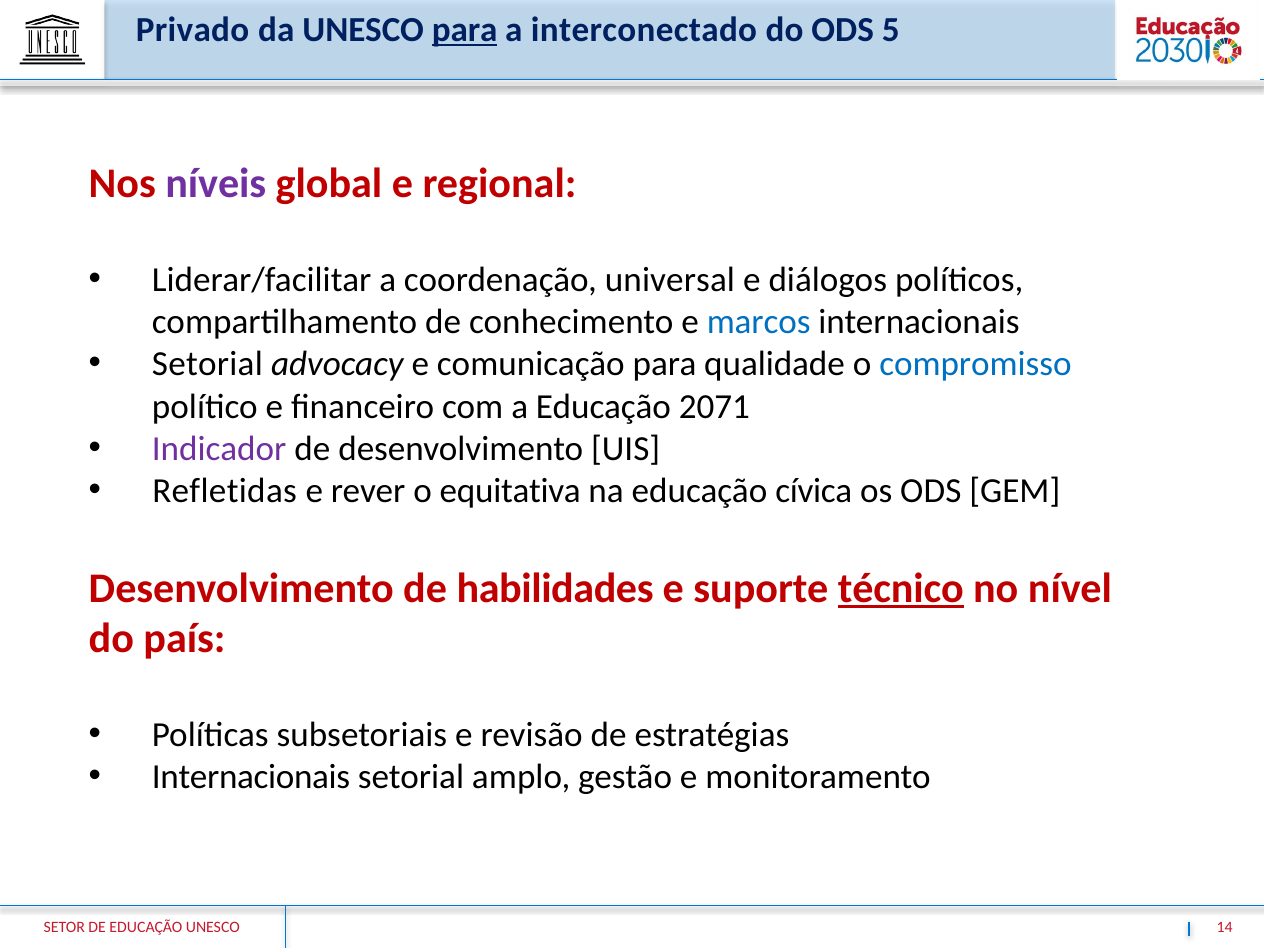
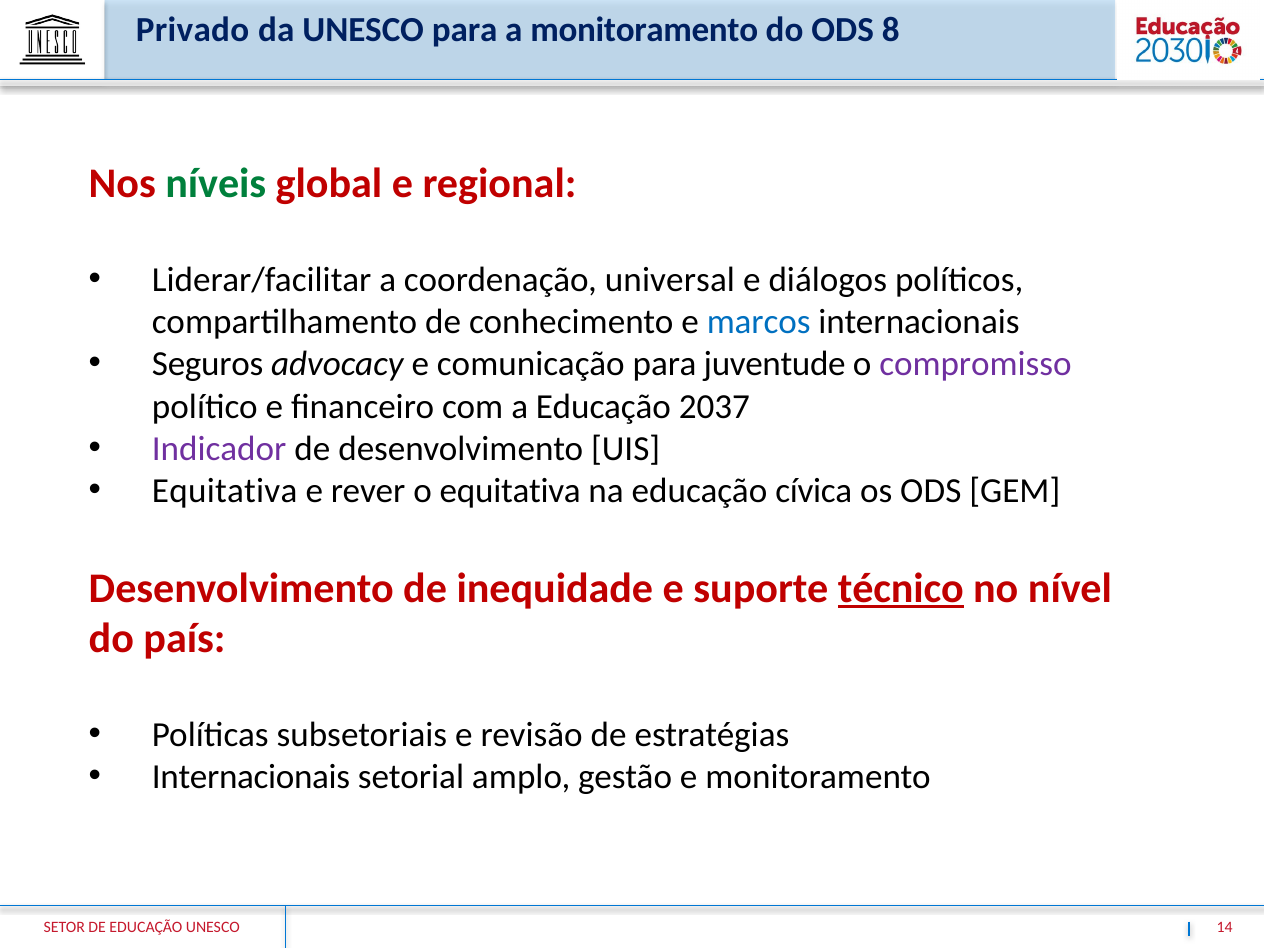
para underline: present -> none (465, 30)
a interconectado: interconectado -> monitoramento (644, 30)
5: 5 -> 8 (891, 30)
níveis colour: purple -> green (216, 184)
Setorial: Setorial -> Seguros (208, 364)
qualidade: qualidade -> juventude (775, 364)
compromisso colour: blue -> purple (975, 364)
2071: 2071 -> 2037 (714, 406)
Refletidas: Refletidas -> Equitativa (225, 491)
habilidades: habilidades -> inequidade (555, 588)
